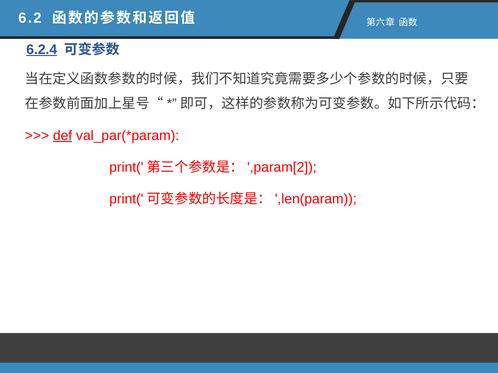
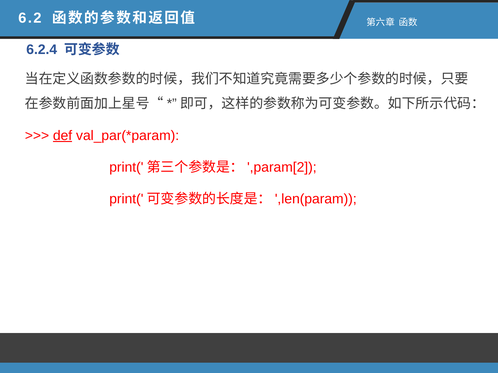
6.2.4 underline: present -> none (42, 50)
